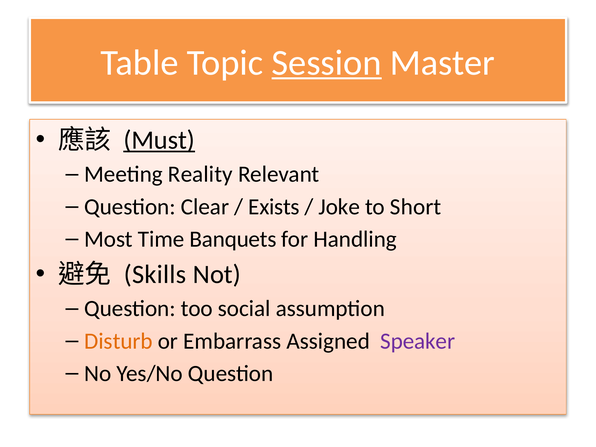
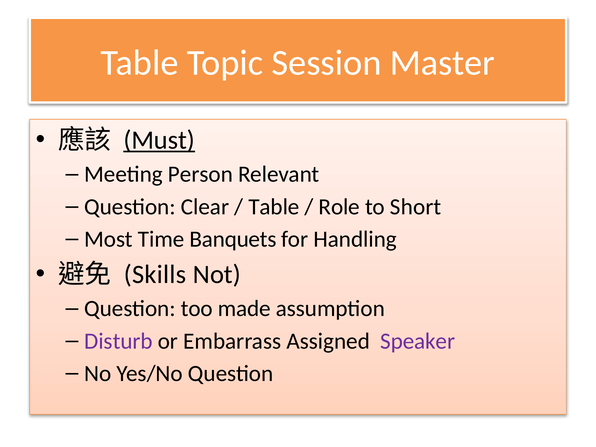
Session underline: present -> none (327, 63)
Reality: Reality -> Person (200, 174)
Exists: Exists -> Table (274, 207)
Joke: Joke -> Role (339, 207)
social: social -> made (244, 309)
Disturb colour: orange -> purple (118, 341)
